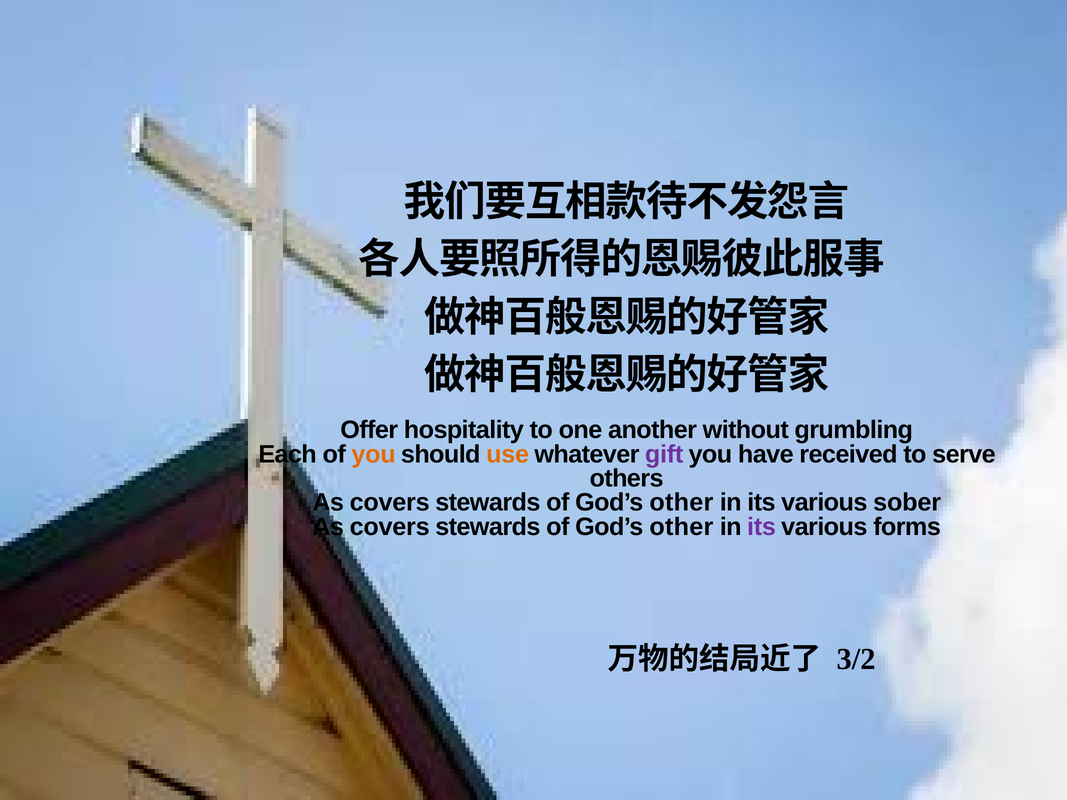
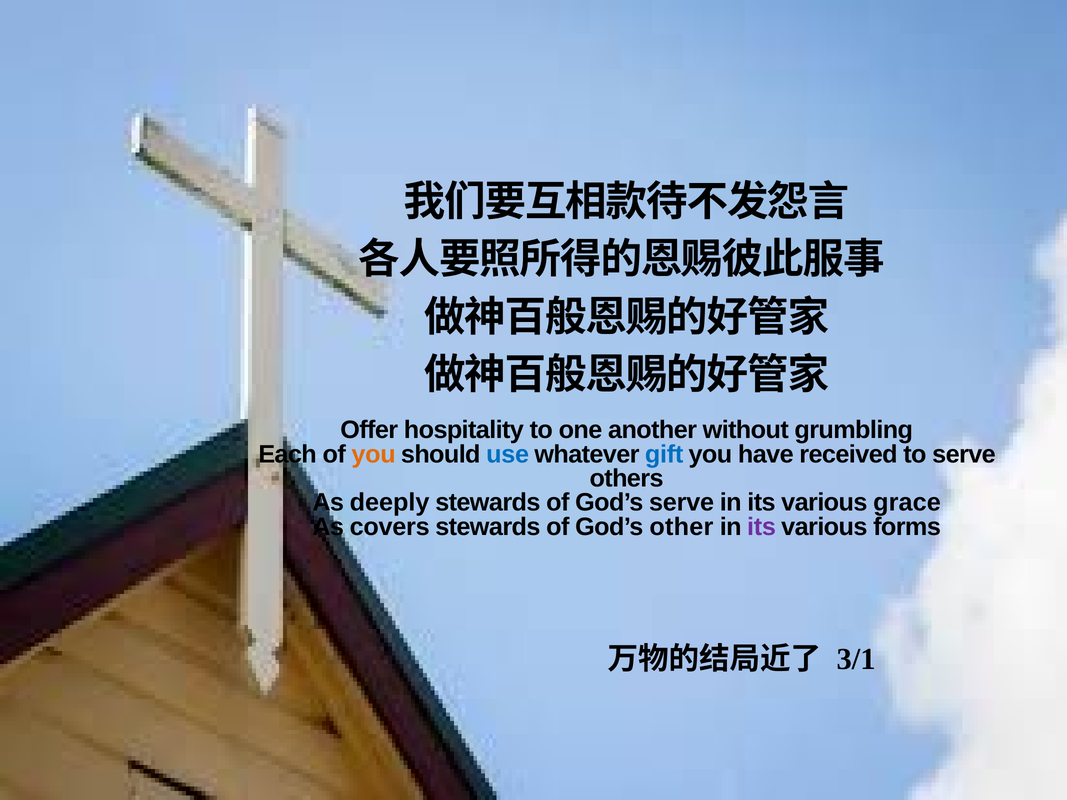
use colour: orange -> blue (508, 454)
gift colour: purple -> blue (664, 454)
covers: covers -> deeply (390, 503)
other: other -> serve (682, 503)
sober: sober -> grace (907, 503)
3/2: 3/2 -> 3/1 (856, 659)
